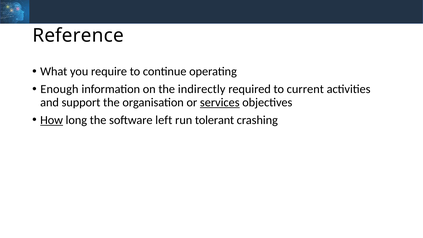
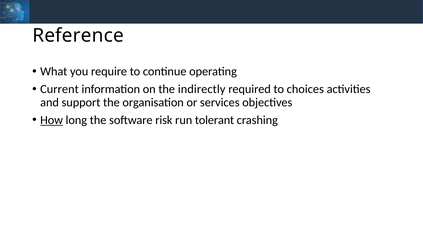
Enough: Enough -> Current (59, 89)
current: current -> choices (305, 89)
services underline: present -> none (220, 102)
left: left -> risk (164, 120)
